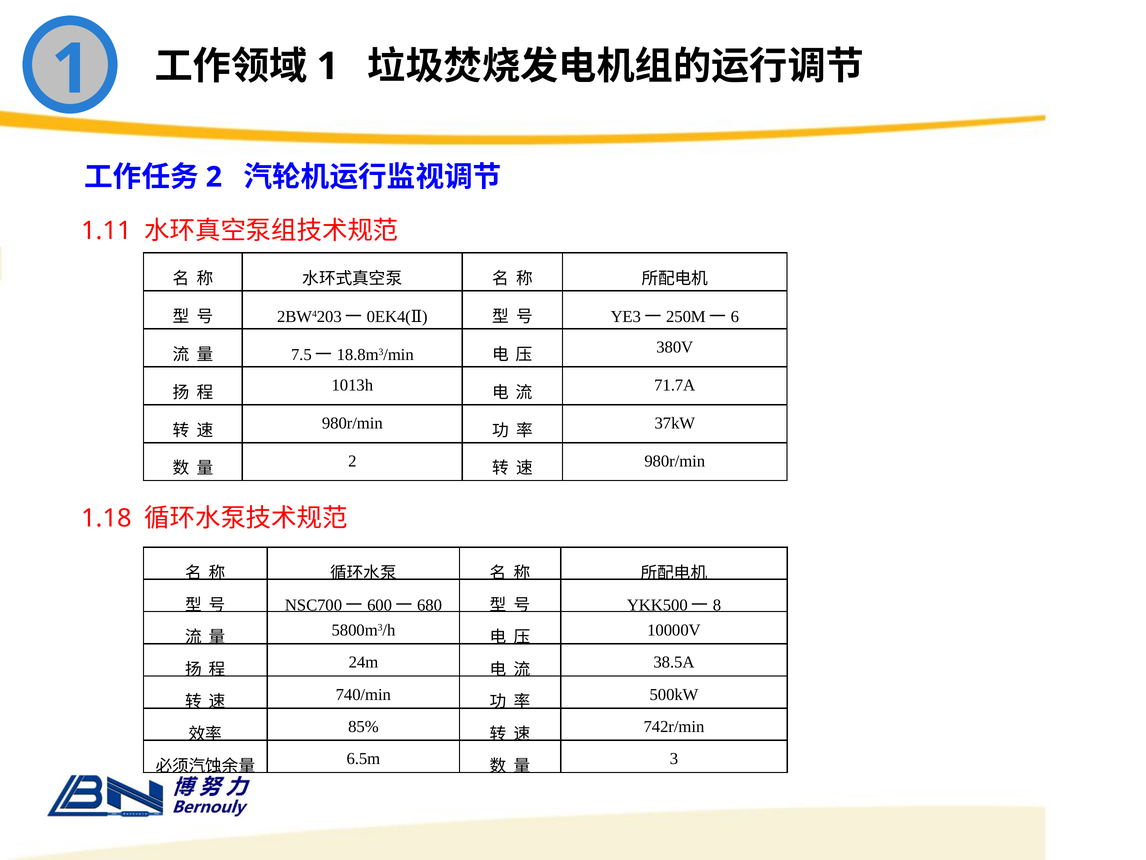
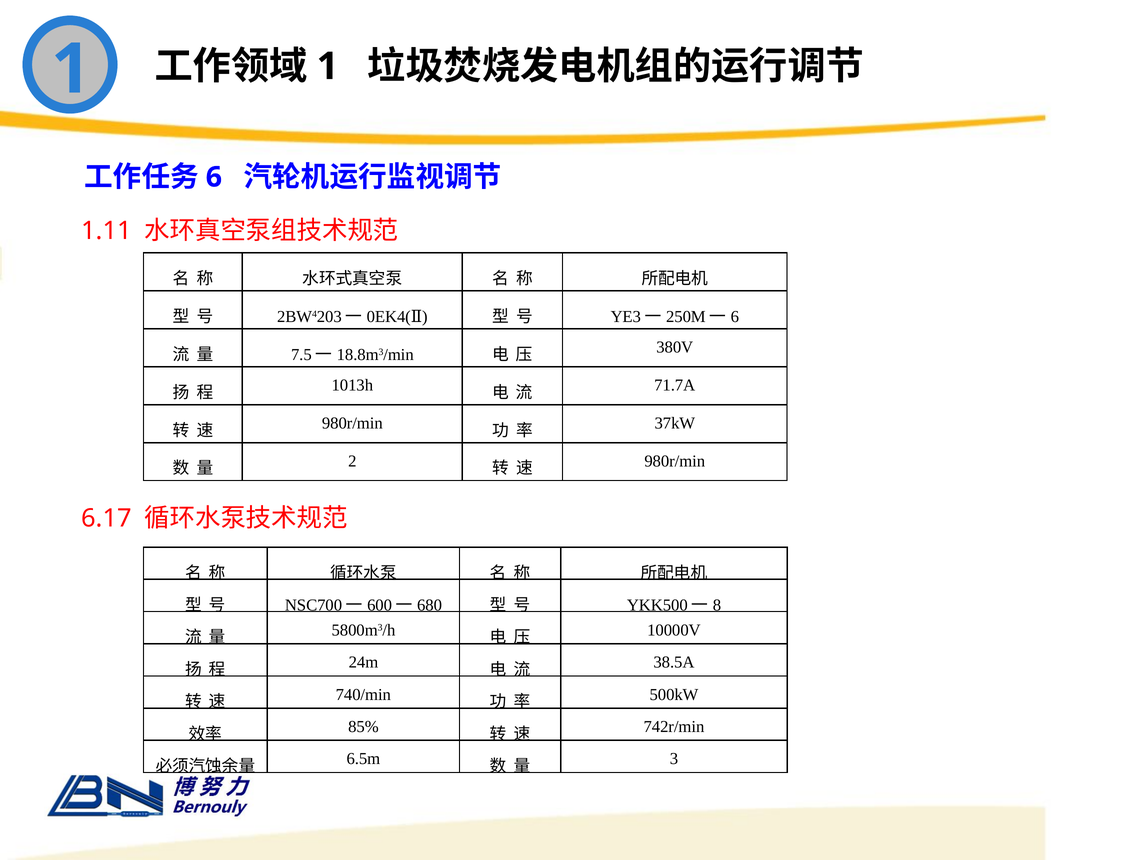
2: 2 -> 6 (214, 177)
1.18: 1.18 -> 6.17 (106, 518)
